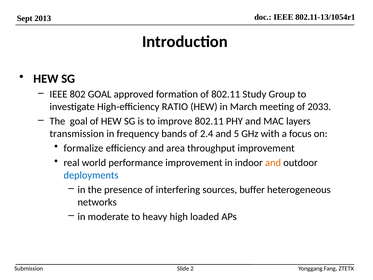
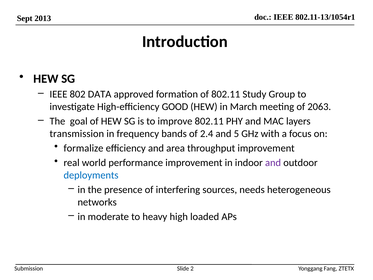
802 GOAL: GOAL -> DATA (100, 94)
RATIO: RATIO -> GOOD (175, 107)
2033: 2033 -> 2063 (319, 107)
and colour: orange -> purple (273, 163)
buffer: buffer -> needs (252, 190)
